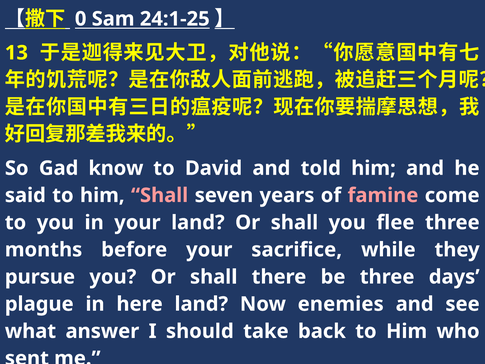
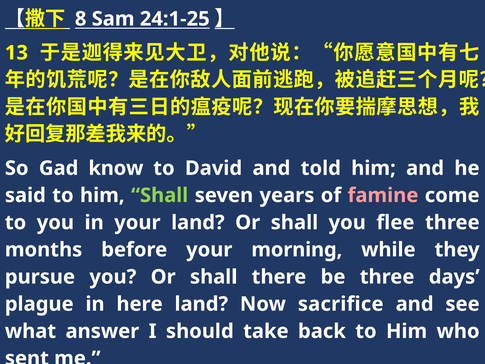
0: 0 -> 8 (81, 19)
Shall colour: pink -> light green (160, 195)
sacrifice: sacrifice -> morning (297, 250)
enemies: enemies -> sacrifice (341, 304)
